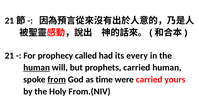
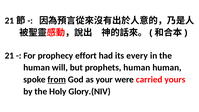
called: called -> effort (86, 56)
human underline: present -> none (37, 68)
prophets carried: carried -> human (137, 68)
time: time -> your (104, 79)
From.(NIV: From.(NIV -> Glory.(NIV (90, 91)
